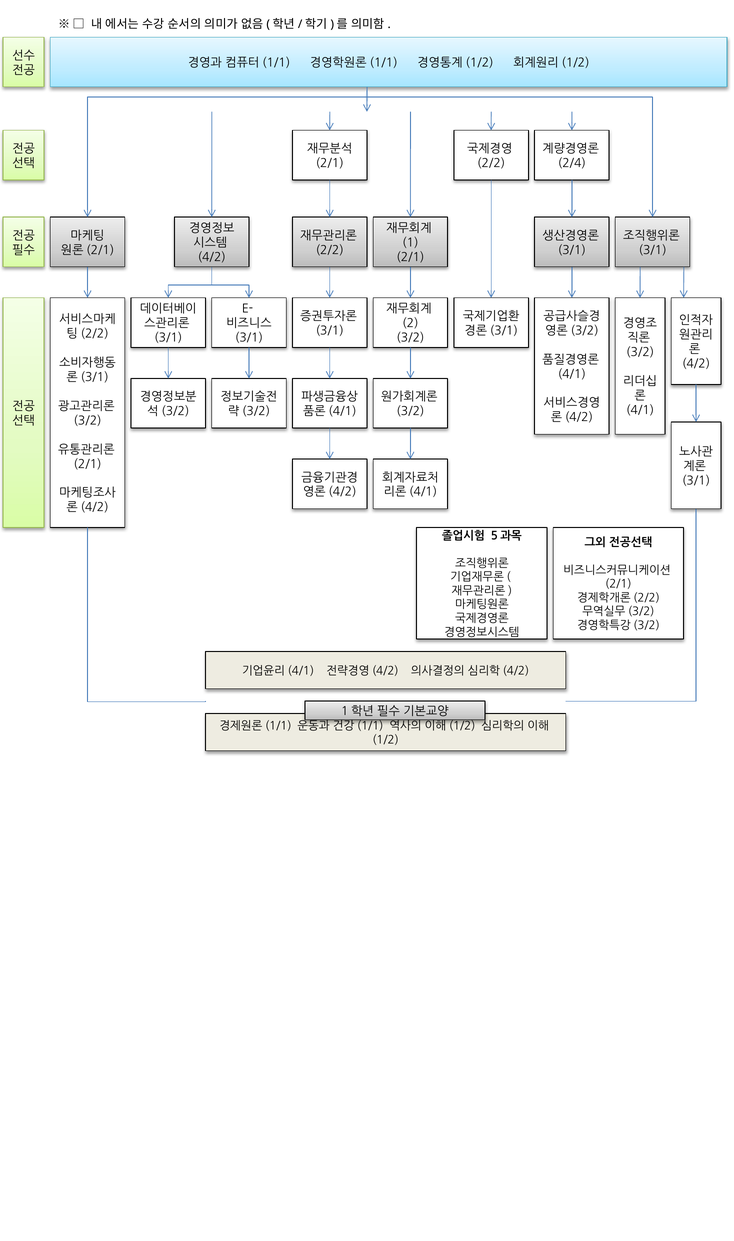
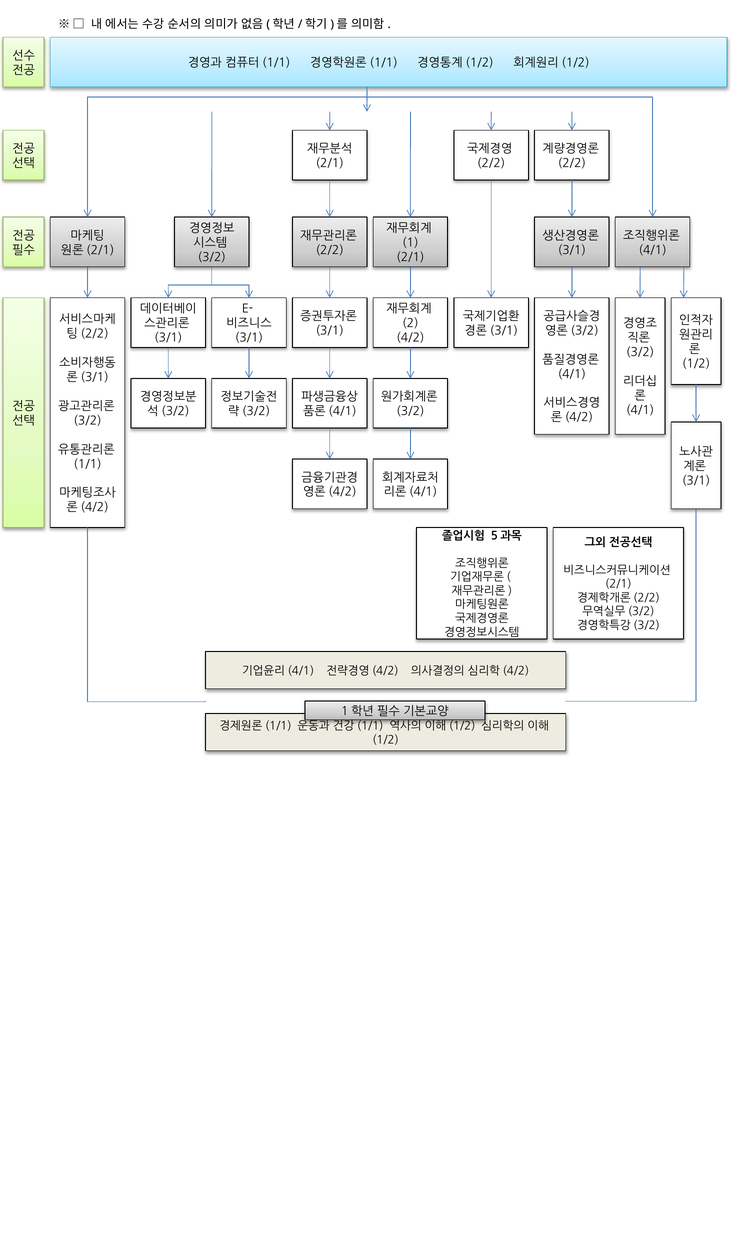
2/4: 2/4 -> 2/2 (572, 163)
3/1: 3/1 -> 4/1 (653, 250)
4/2: 4/2 -> 3/2 (212, 257)
3/2: 3/2 -> 4/2 (410, 338)
4/2: 4/2 -> 1/2 (696, 364)
2/1: 2/1 -> 1/1 (88, 464)
